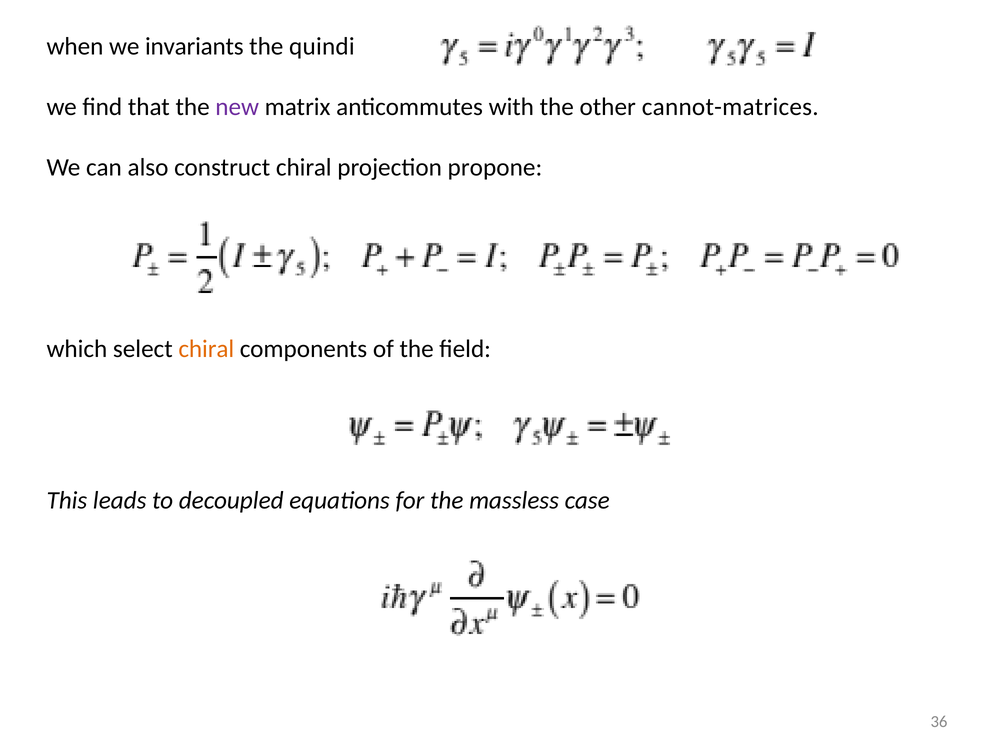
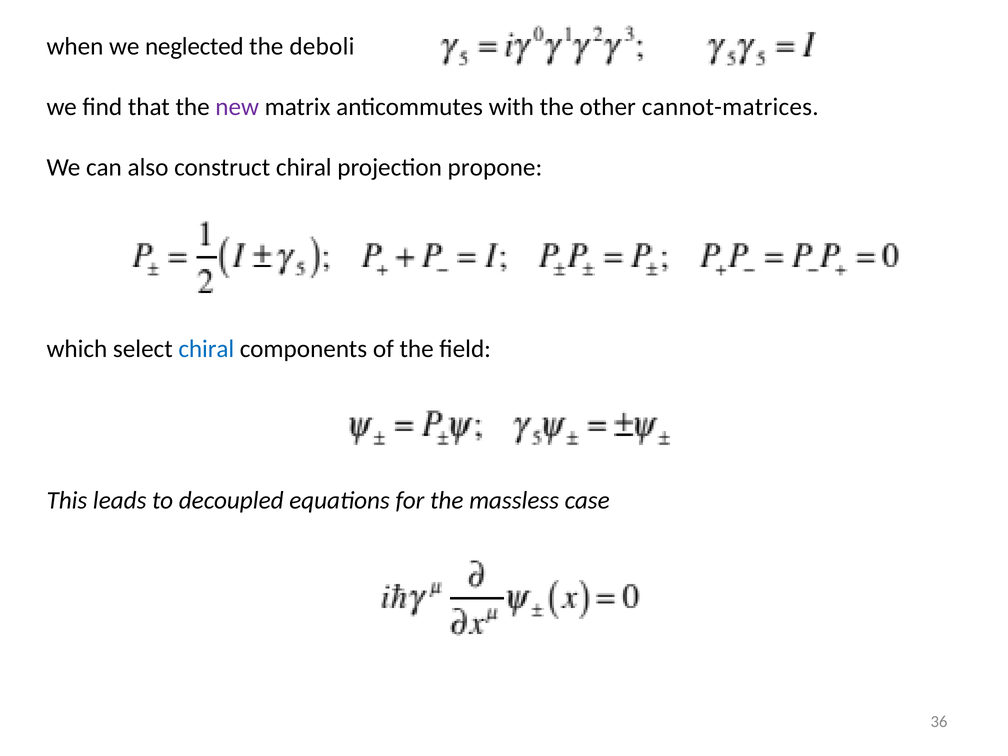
invariants: invariants -> neglected (194, 47)
quindi: quindi -> deboli (322, 47)
chiral colour: orange -> blue (206, 349)
